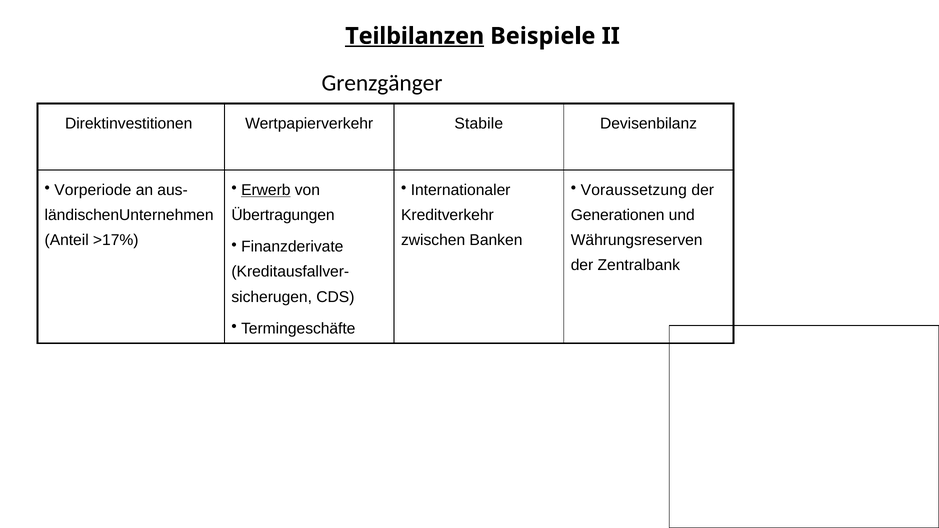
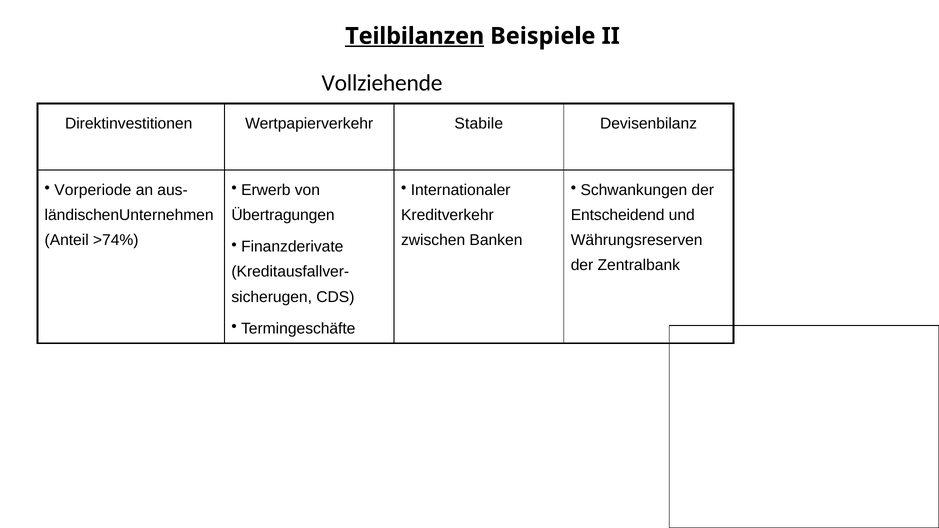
Grenzgänger: Grenzgänger -> Vollziehende (382, 83)
Erwerb underline: present -> none (266, 190)
Voraussetzung: Voraussetzung -> Schwankungen (634, 190)
Generationen: Generationen -> Entscheidend (618, 215)
>17%: >17% -> >74% (116, 240)
